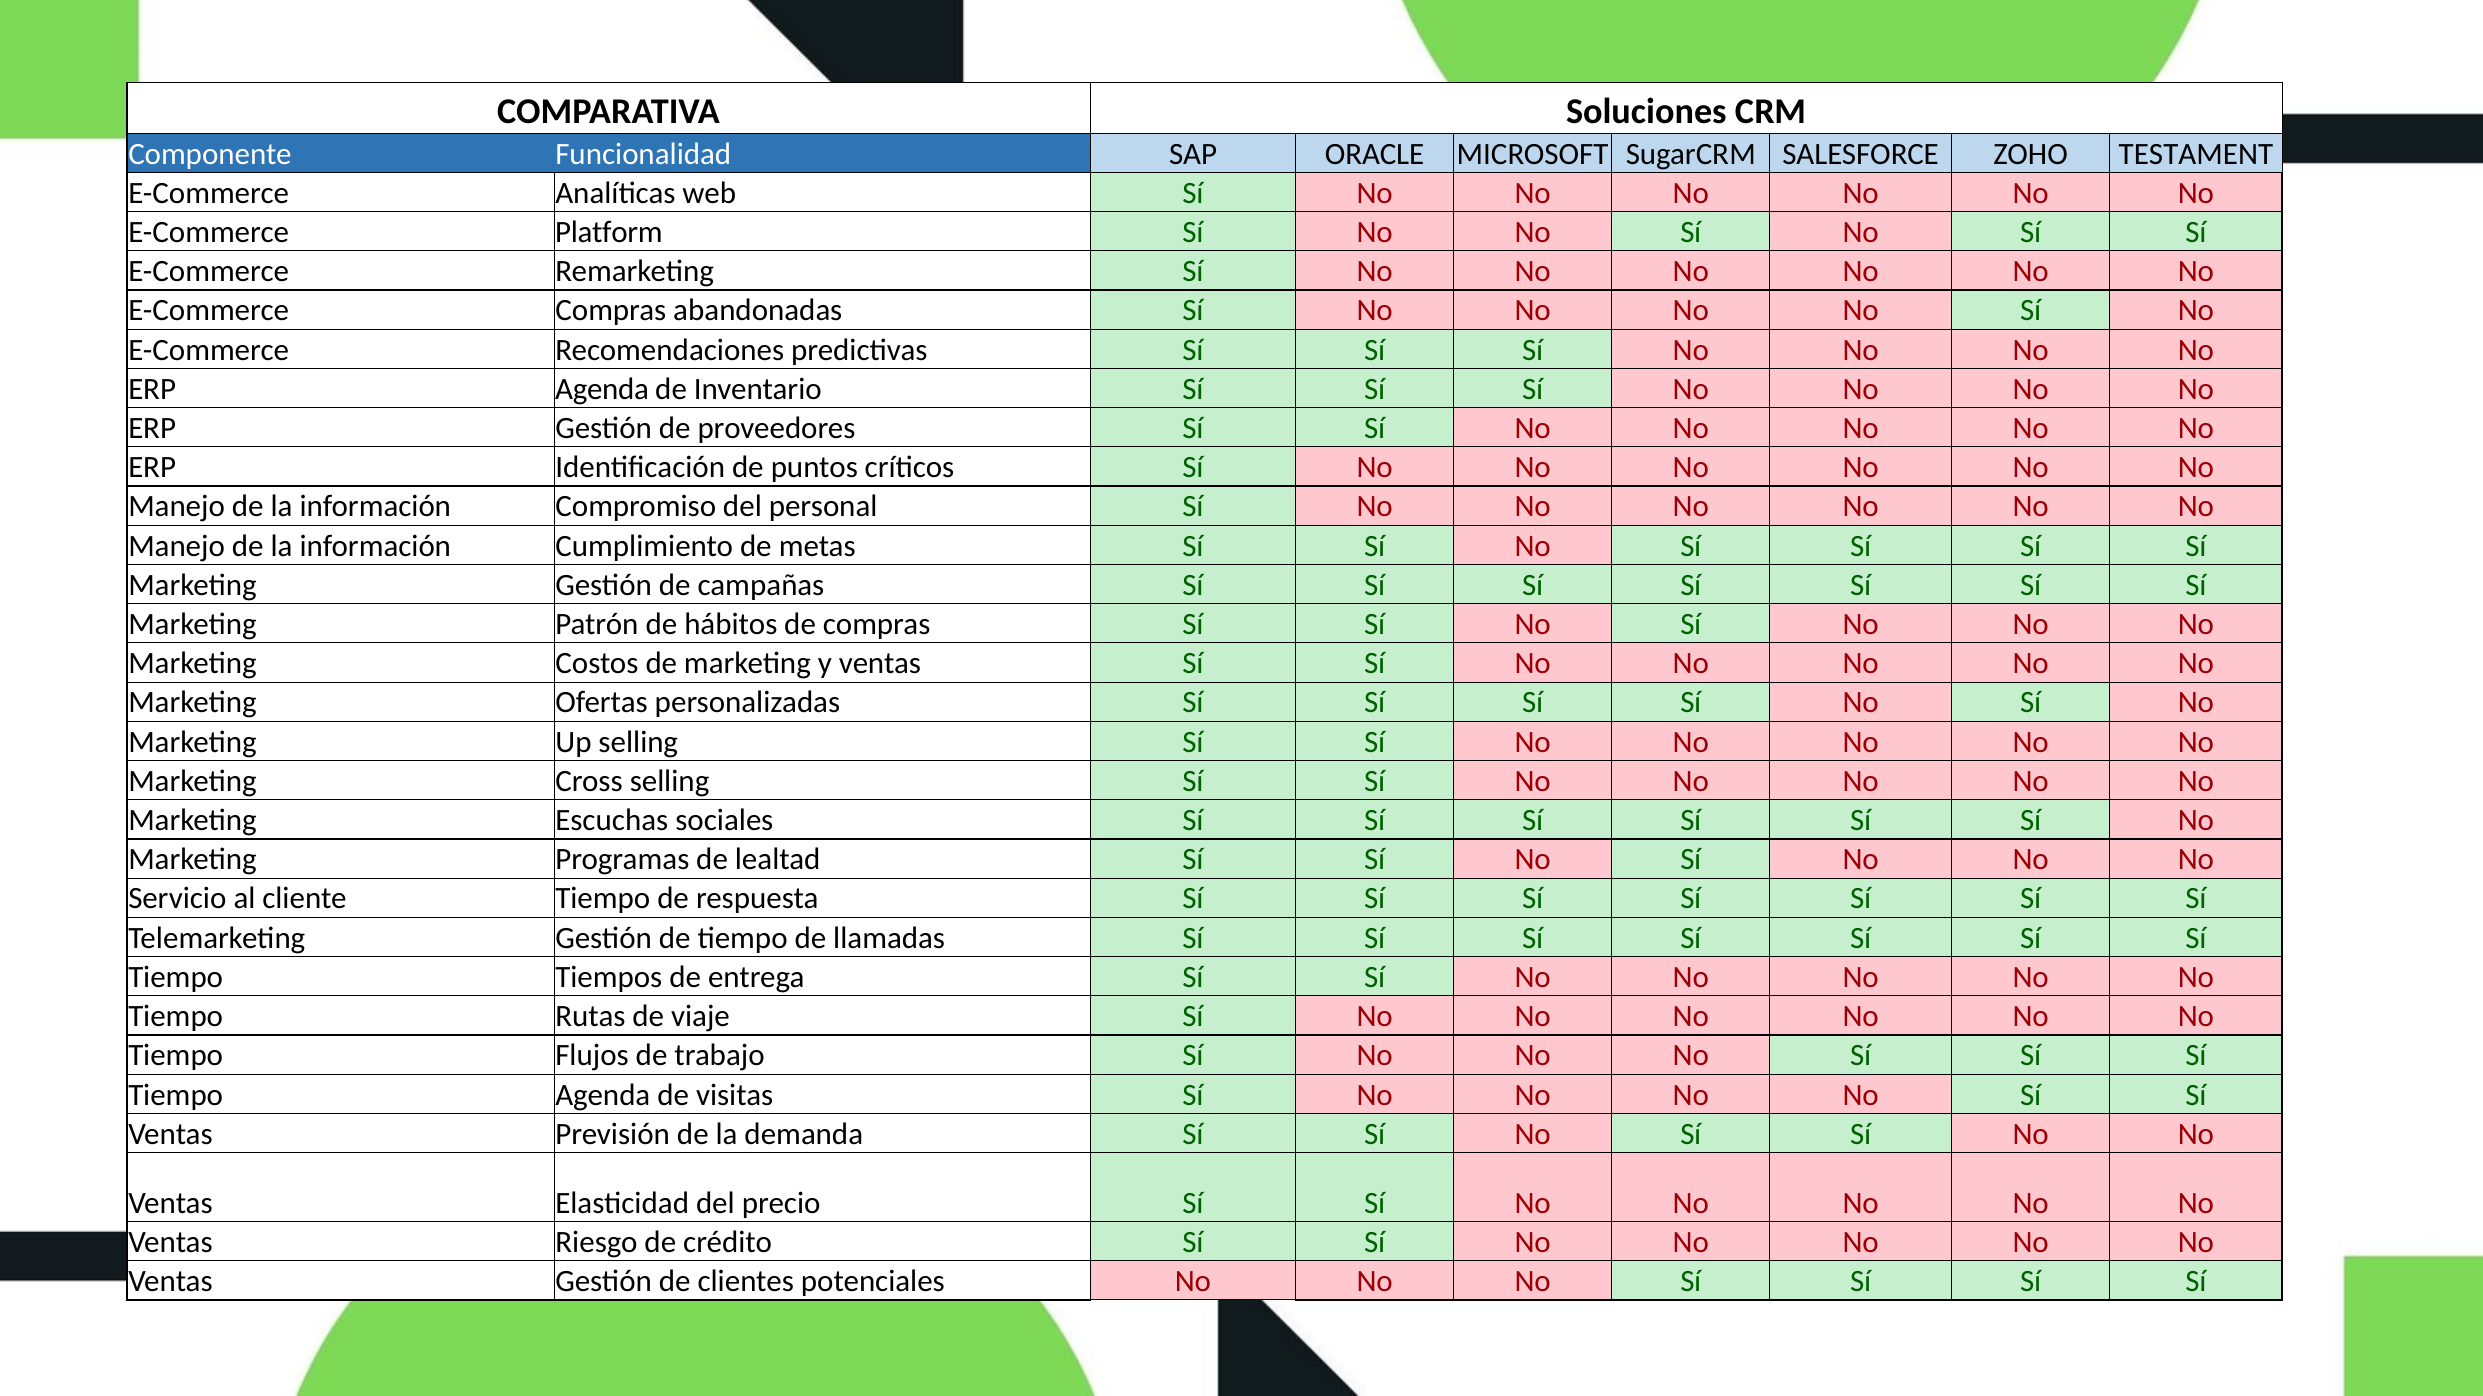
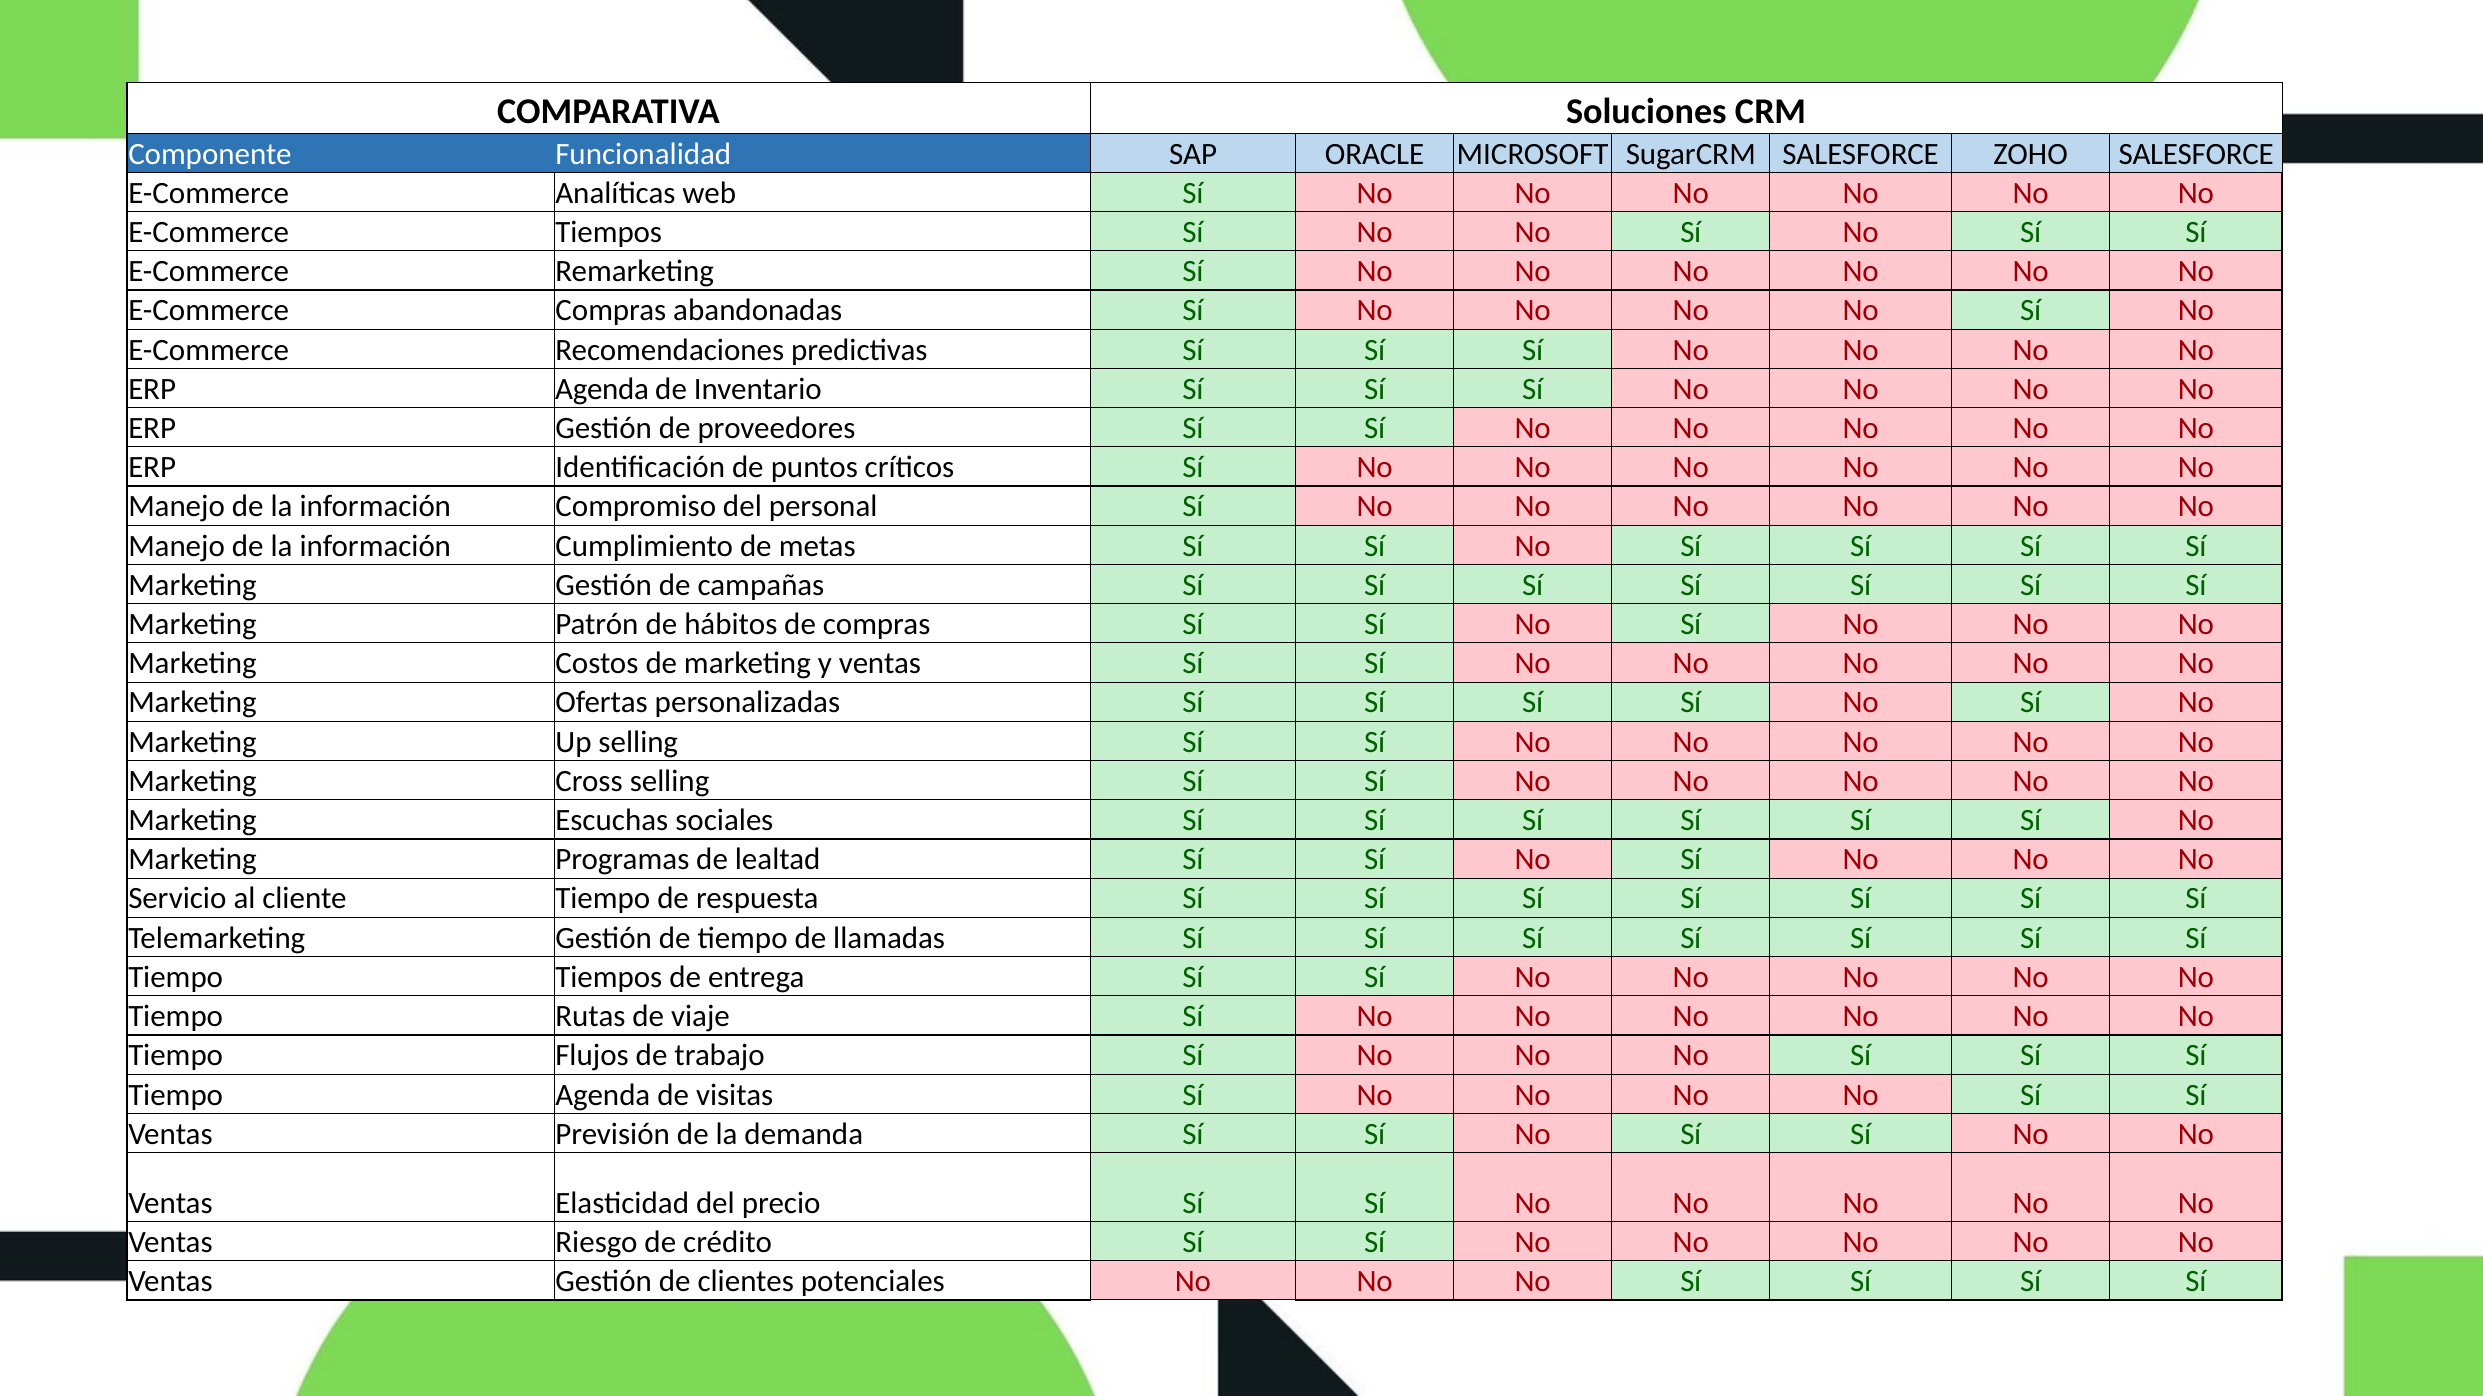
ZOHO TESTAMENT: TESTAMENT -> SALESFORCE (2196, 154)
E-Commerce Platform: Platform -> Tiempos (609, 232)
